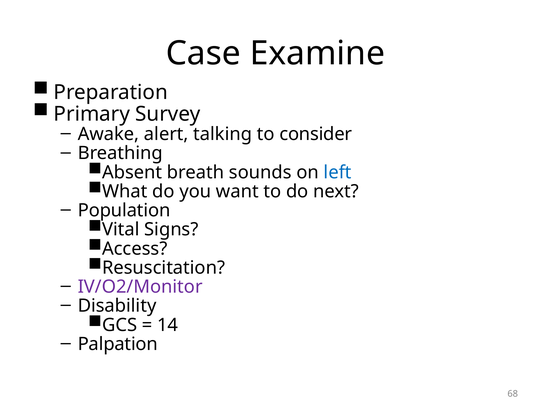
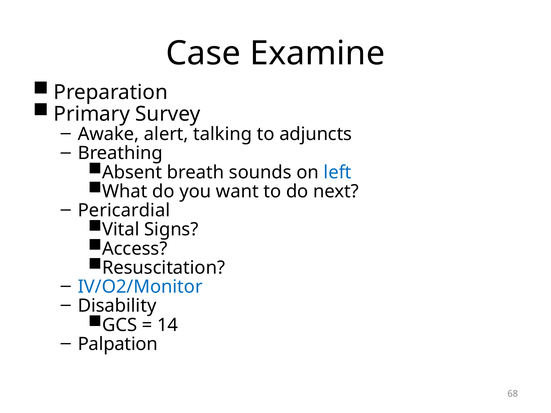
consider: consider -> adjuncts (316, 134)
Population: Population -> Pericardial (124, 211)
IV/O2/Monitor colour: purple -> blue (140, 287)
